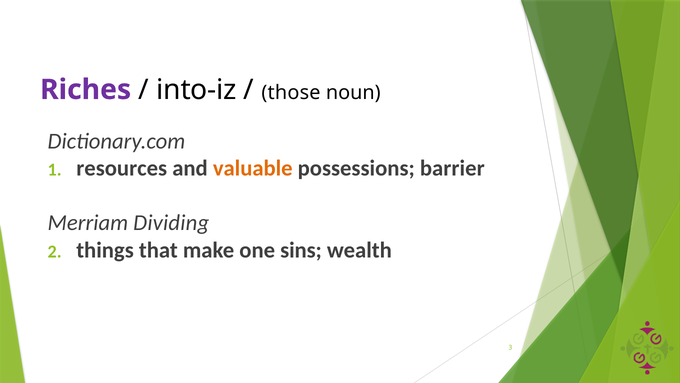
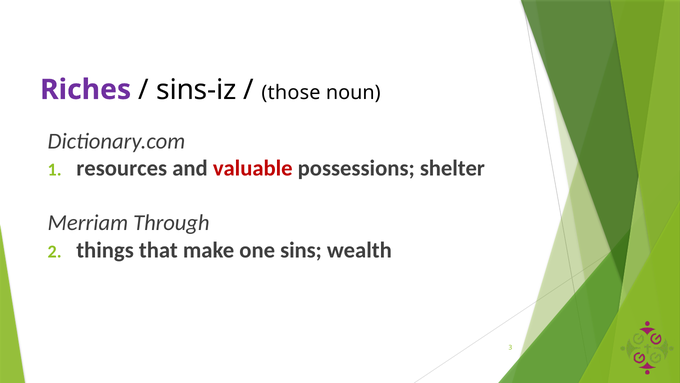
into-iz: into-iz -> sins-iz (196, 90)
valuable colour: orange -> red (253, 168)
barrier: barrier -> shelter (452, 168)
Dividing: Dividing -> Through (171, 223)
